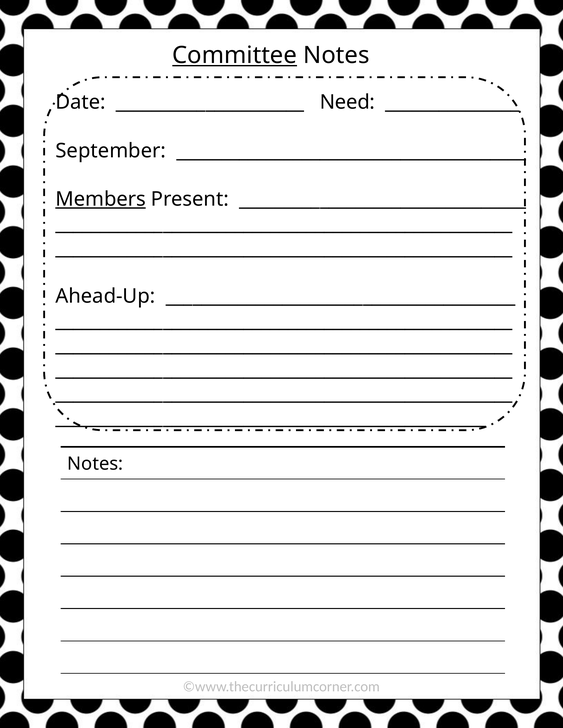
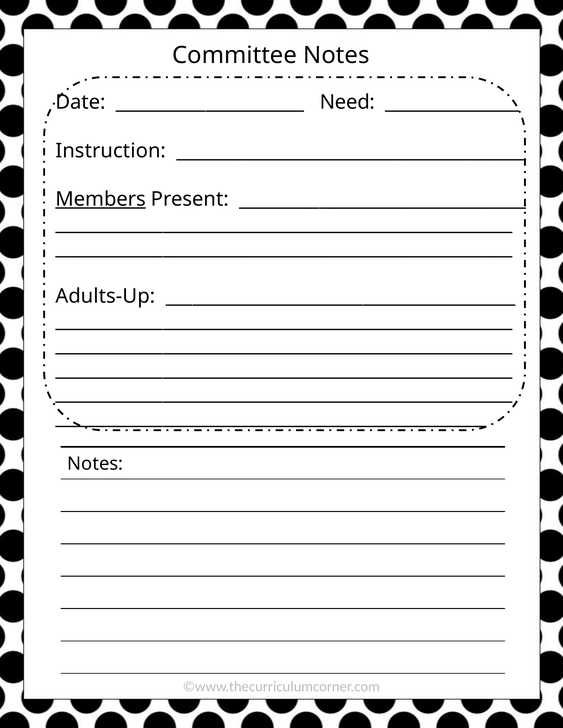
Committee underline: present -> none (235, 55)
September: September -> Instruction (111, 151)
Ahead-Up: Ahead-Up -> Adults-Up (105, 296)
